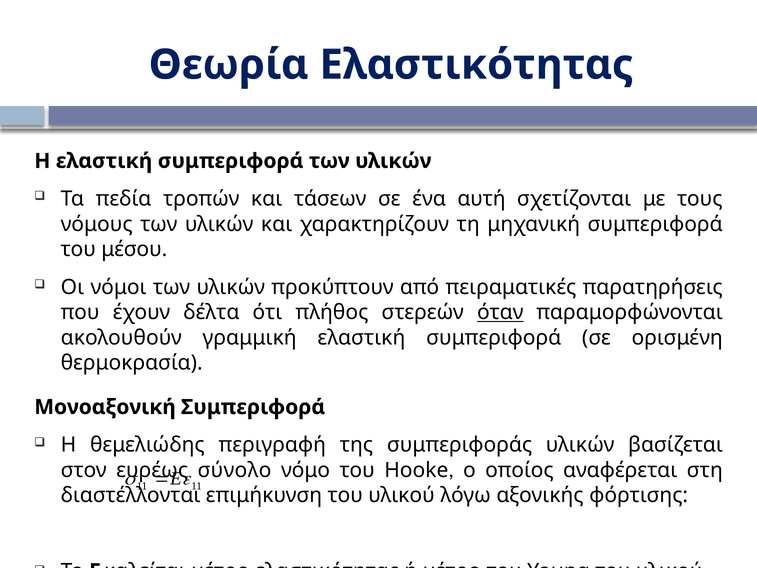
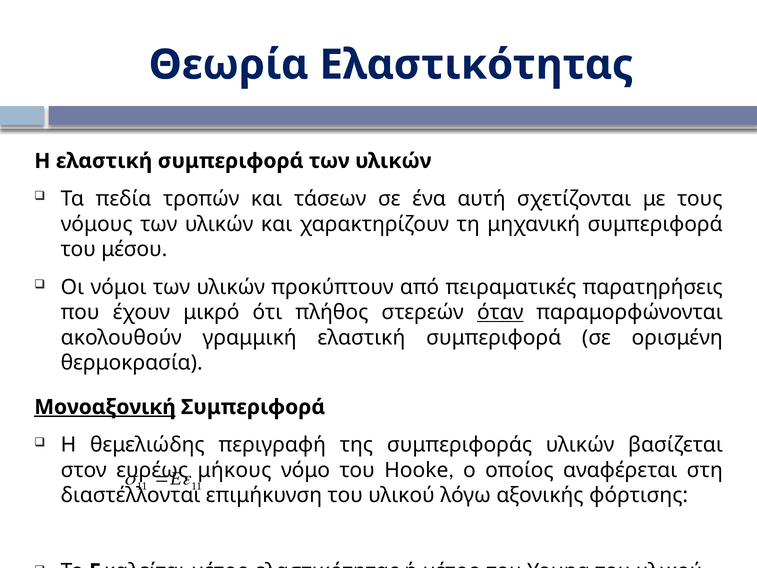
δέλτα: δέλτα -> μικρό (211, 312)
Μονοαξονική underline: none -> present (105, 407)
σύνολο: σύνολο -> μήκους (234, 470)
